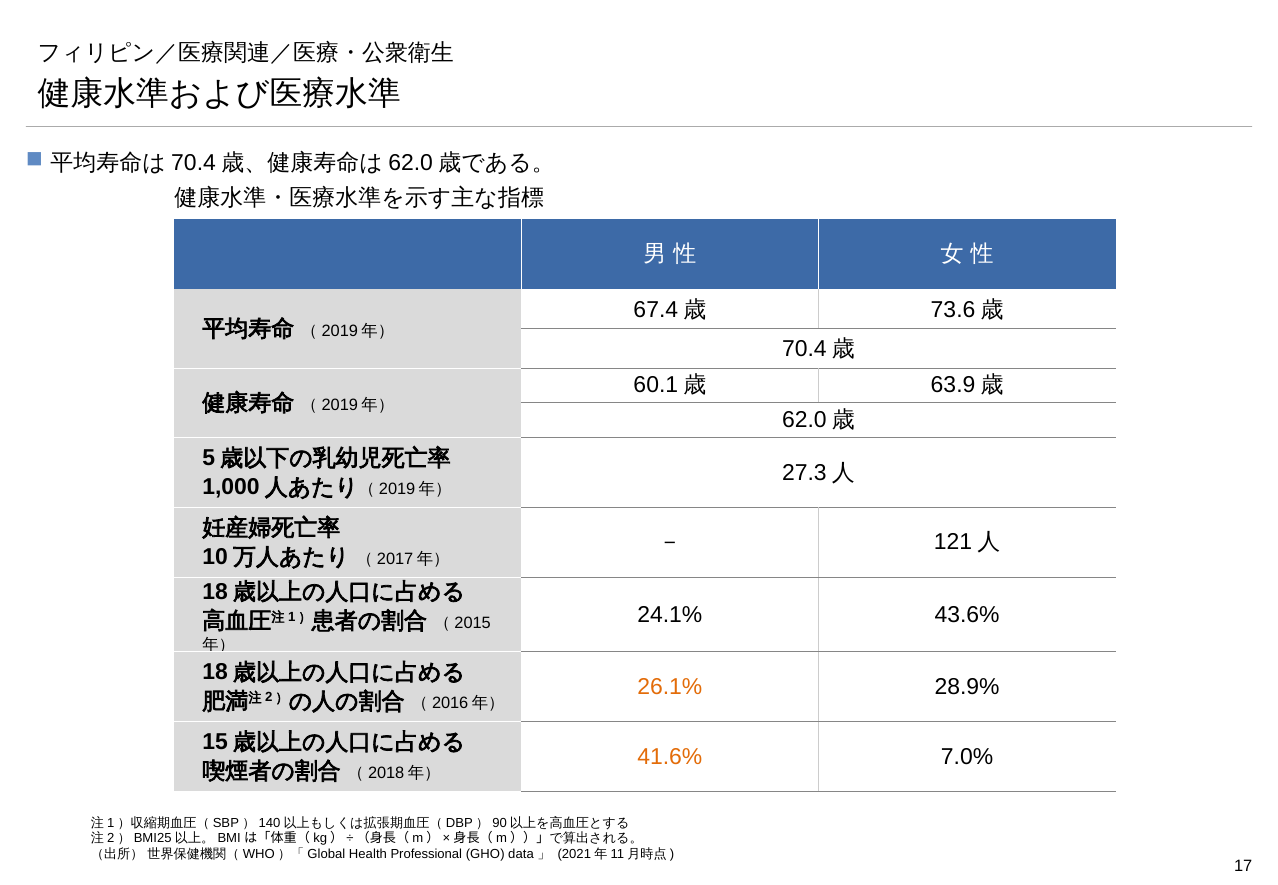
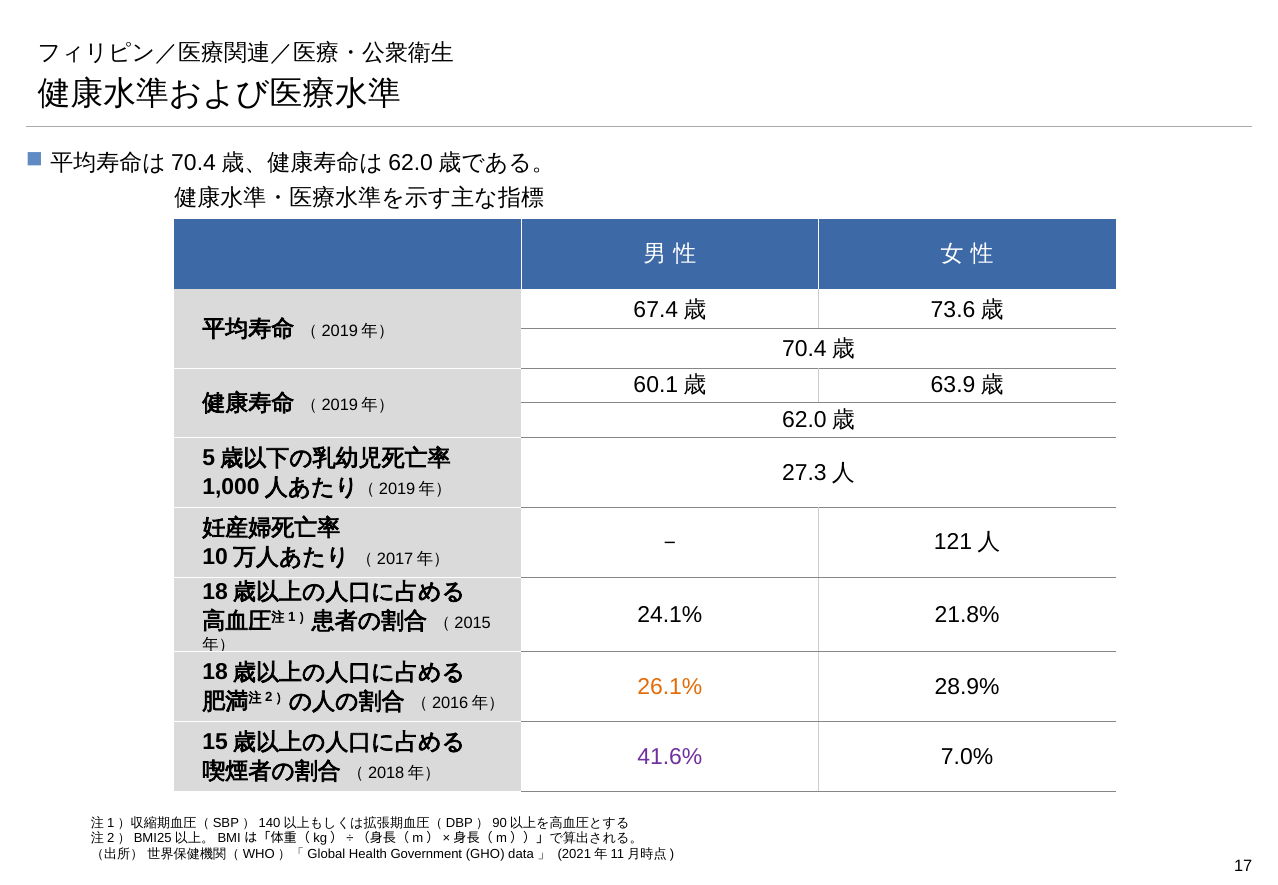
43.6%: 43.6% -> 21.8% (967, 615)
41.6% colour: orange -> purple (670, 757)
Professional: Professional -> Government (426, 854)
